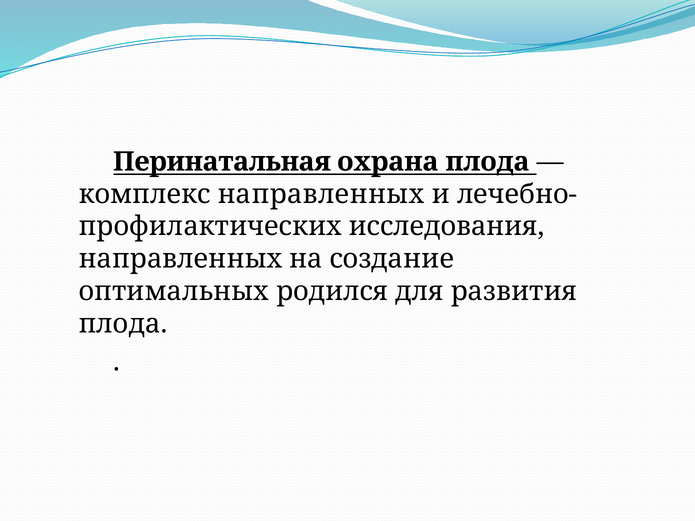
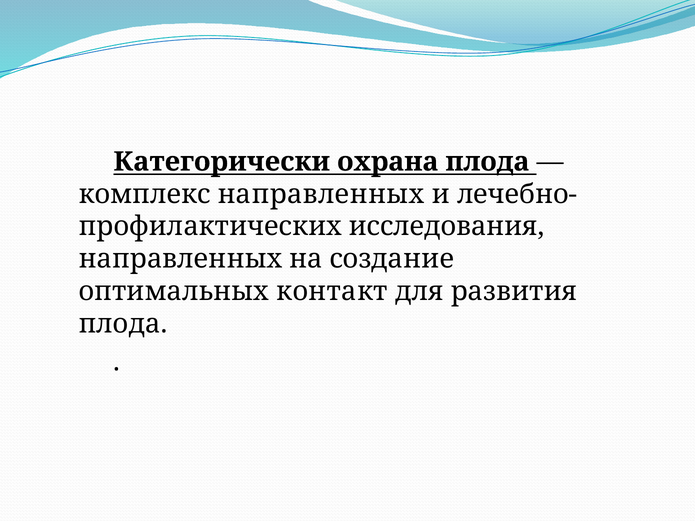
Перинатальная: Перинатальная -> Категорически (222, 162)
родился: родился -> контакт (332, 292)
